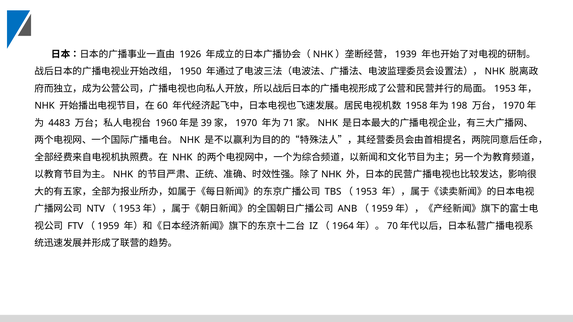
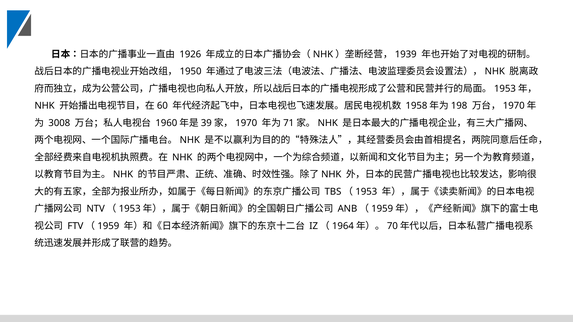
4483: 4483 -> 3008 (59, 123)
